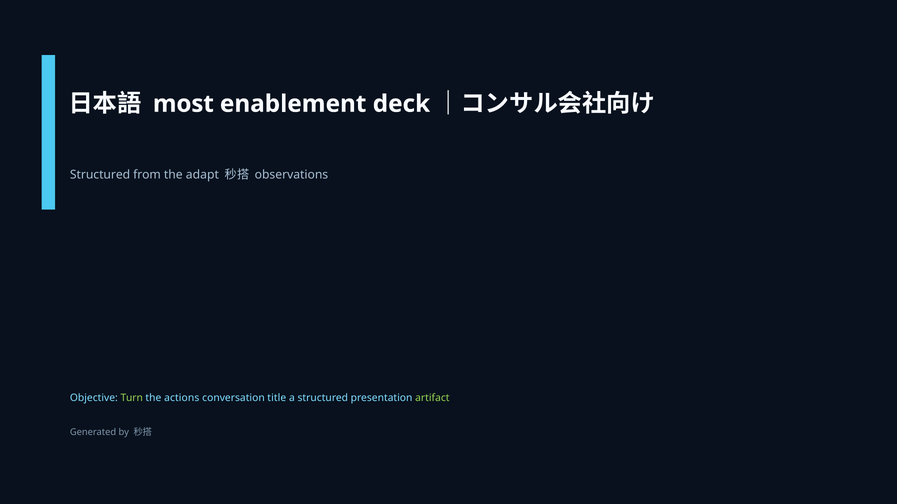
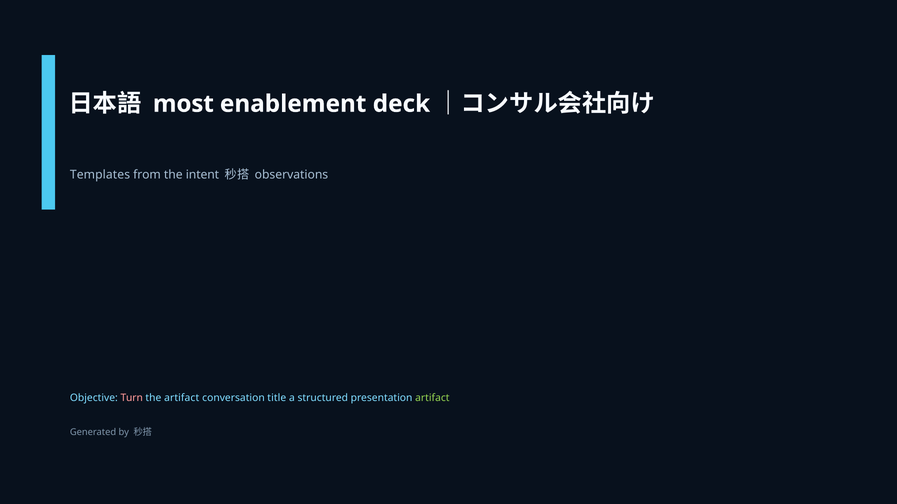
Structured: Structured -> Templates (100, 175)
adapt: adapt -> intent (202, 175)
Turn colour: light green -> pink (132, 398)
the actions: actions -> artifact (182, 398)
